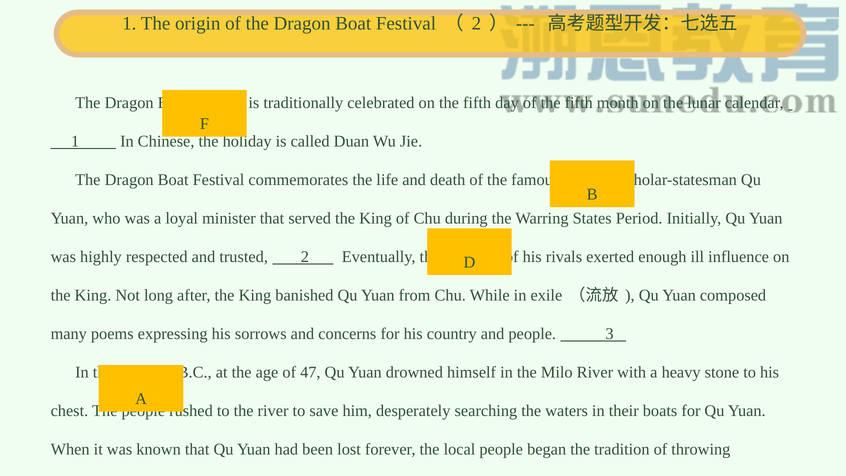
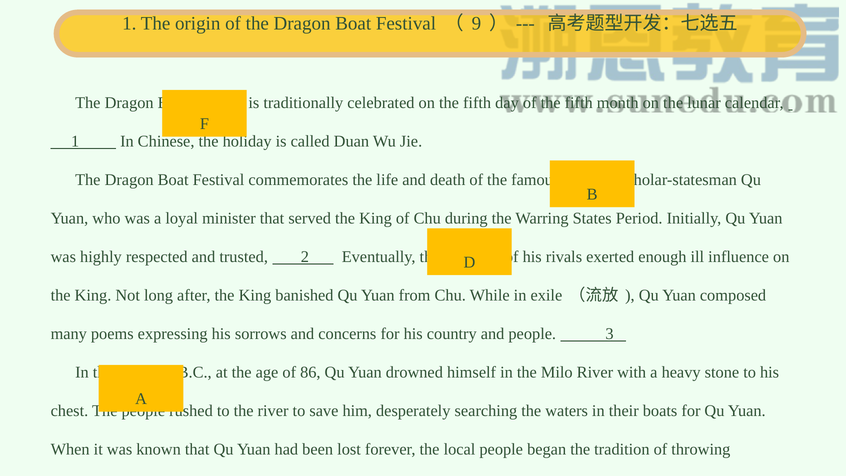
2: 2 -> 9 (476, 23)
47: 47 -> 86 (310, 372)
